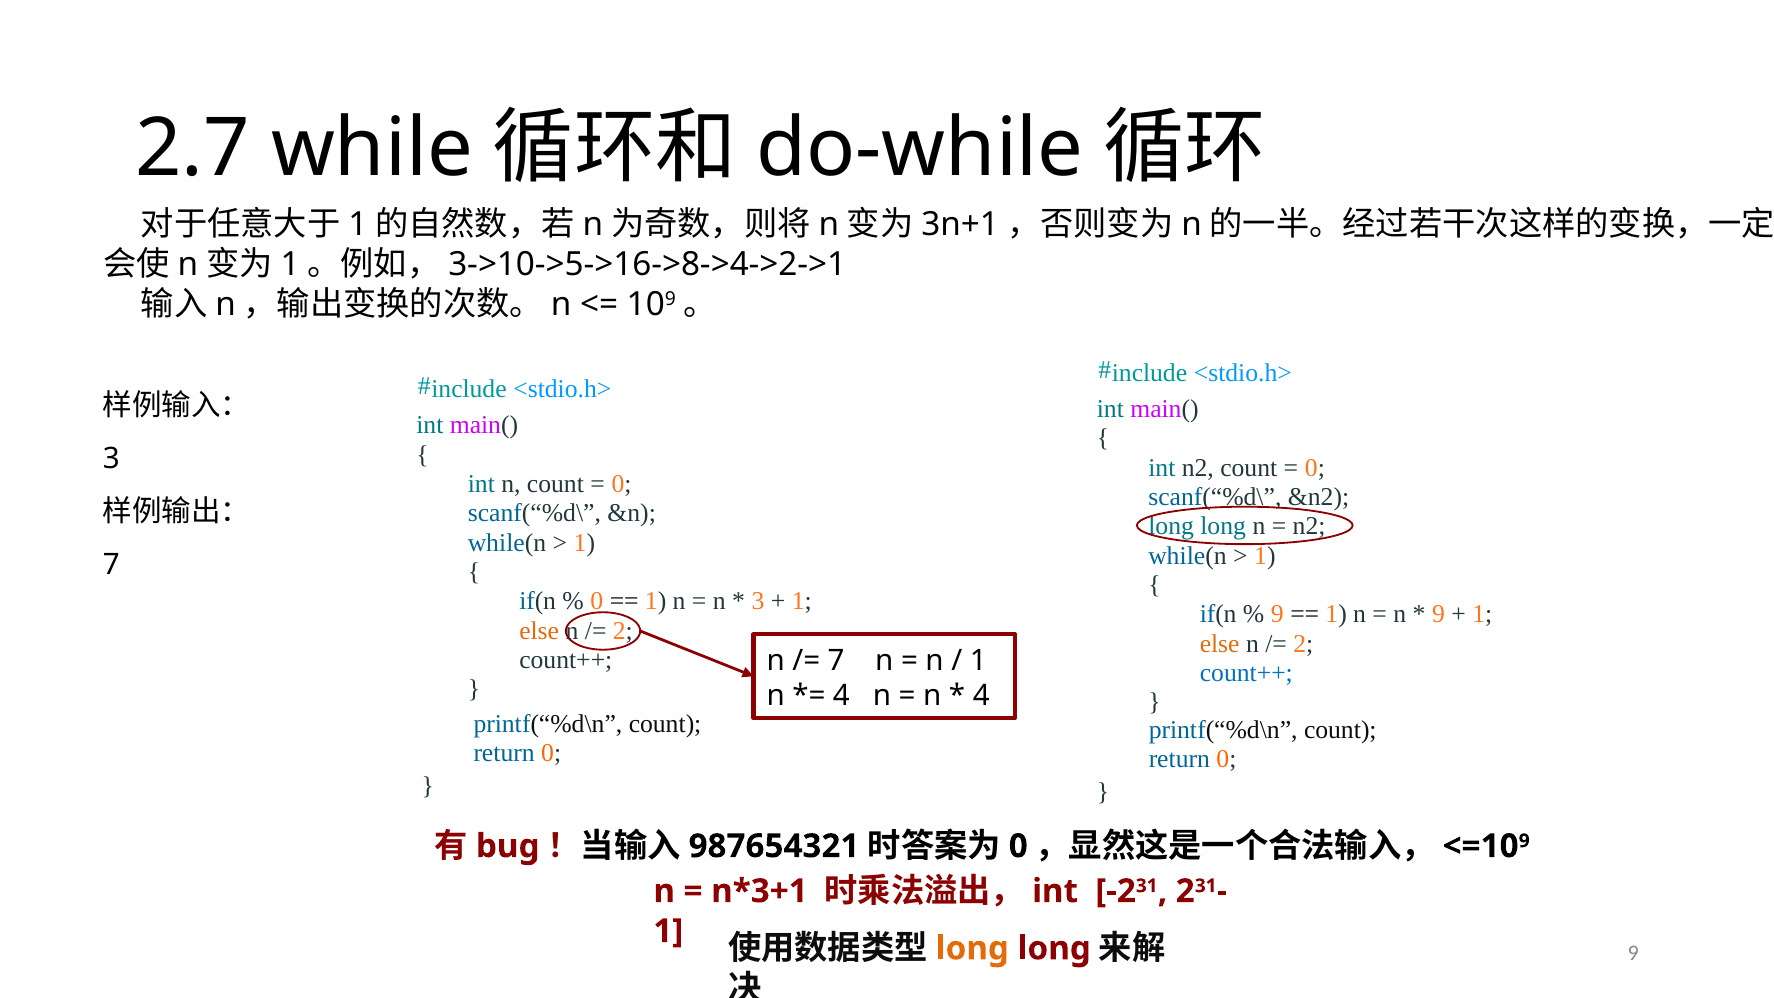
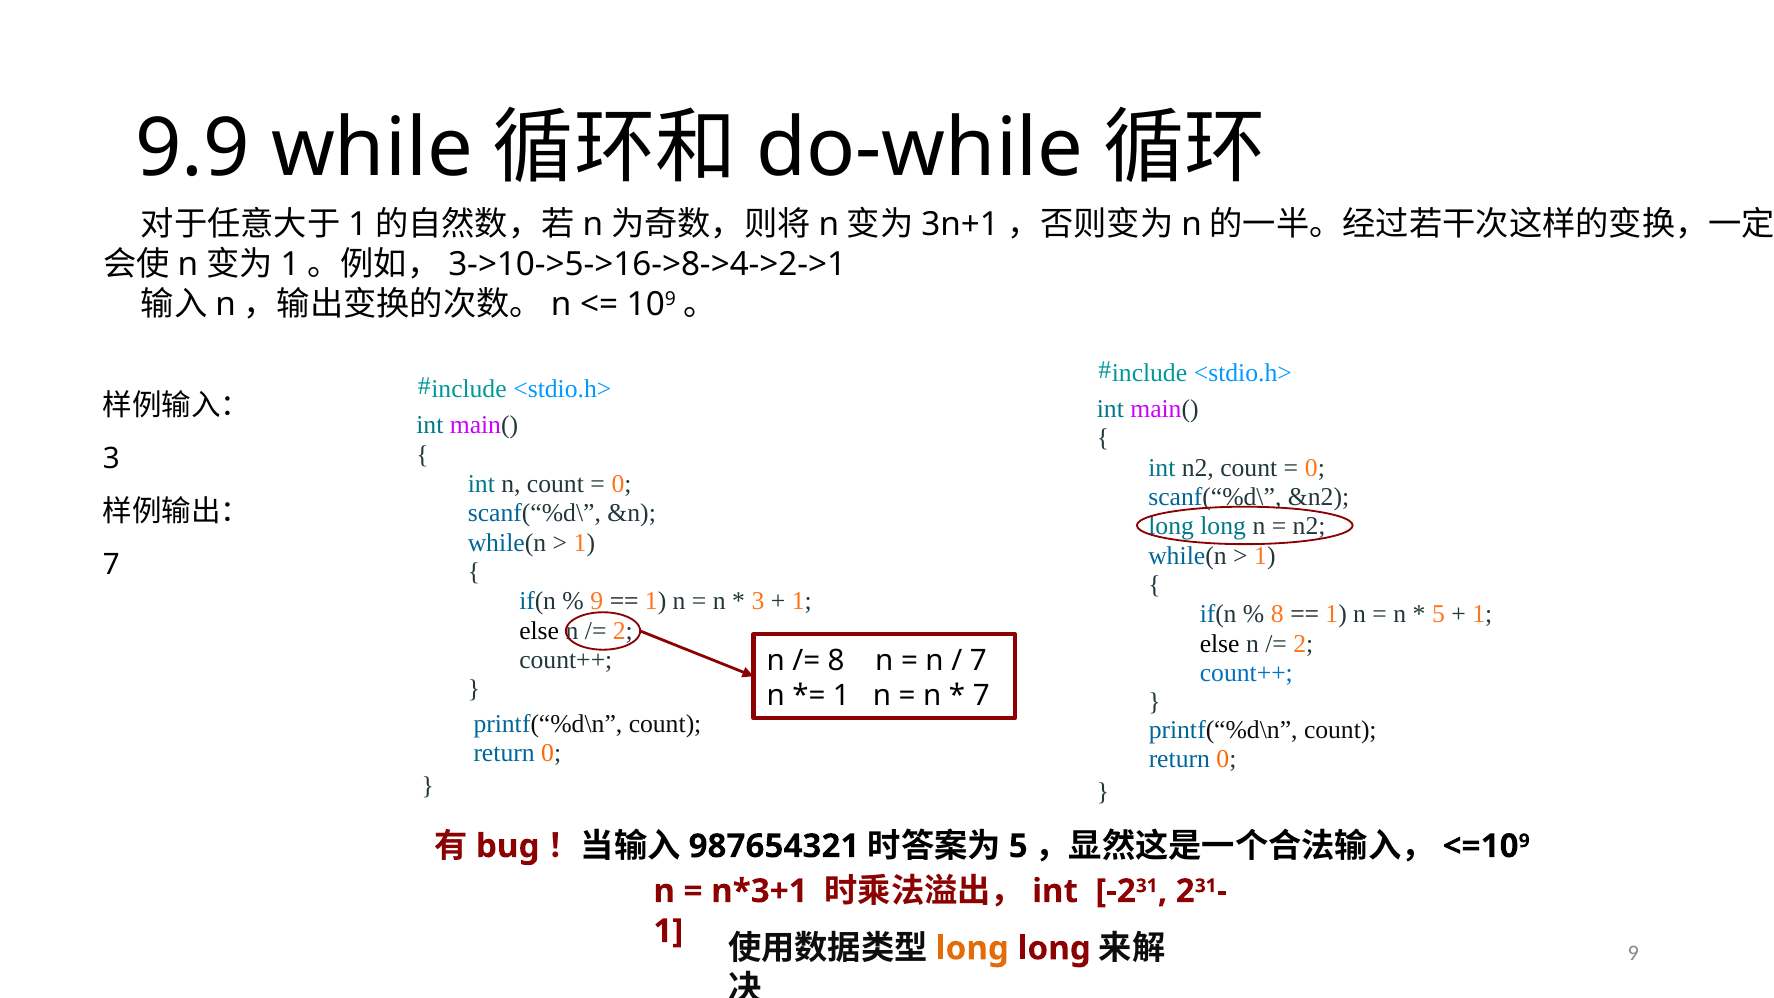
2.7: 2.7 -> 9.9 (193, 149)
0: 0 -> 9 (597, 601)
9: 9 -> 8 (1277, 614)
9: 9 -> 5 (1439, 614)
else colour: orange -> black (539, 630)
else colour: orange -> black (1220, 644)
7: 7 -> 8 (836, 660)
1: 1 -> 7 (978, 660)
4: 4 -> 1 (841, 696)
4: 4 -> 7 (981, 696)
0: 0 -> 5 (1018, 846)
